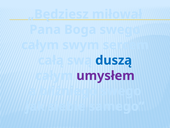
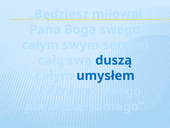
umysłem colour: purple -> blue (106, 75)
